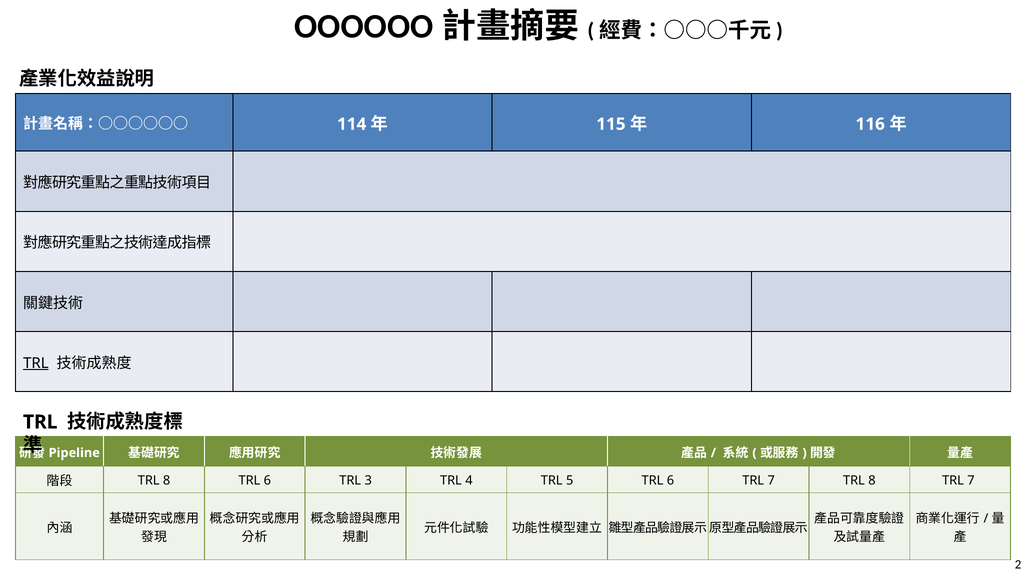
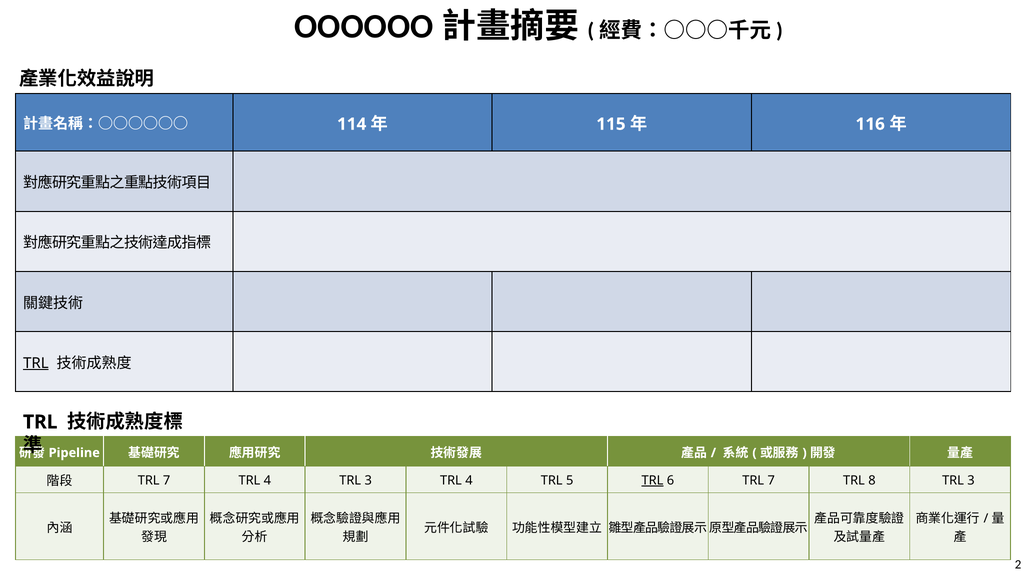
8: 8 -> 7 (167, 480)
6: 6 -> 4 (267, 480)
TRL underline: none -> present (652, 480)
8 TRL 7: 7 -> 3 (971, 480)
